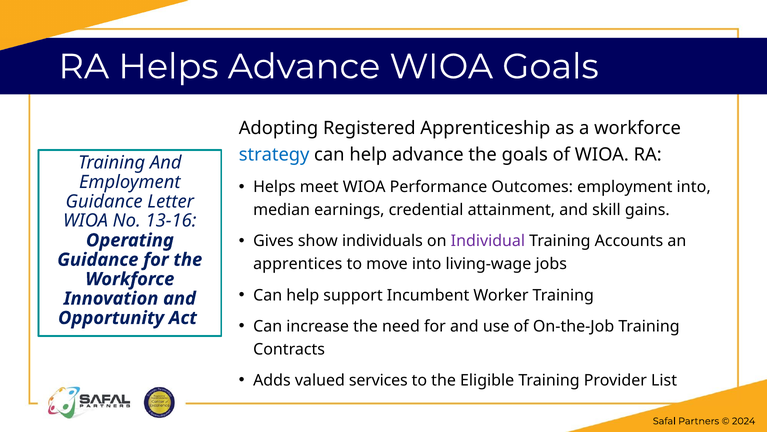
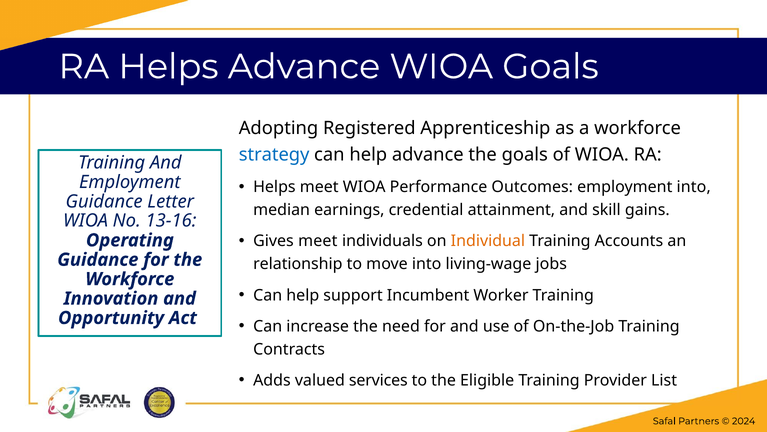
Gives show: show -> meet (318, 241)
Individual colour: purple -> orange (488, 241)
apprentices: apprentices -> relationship (298, 264)
